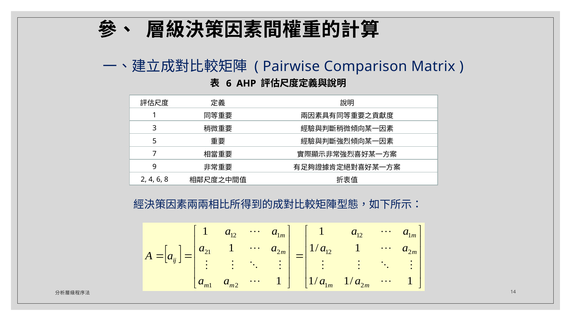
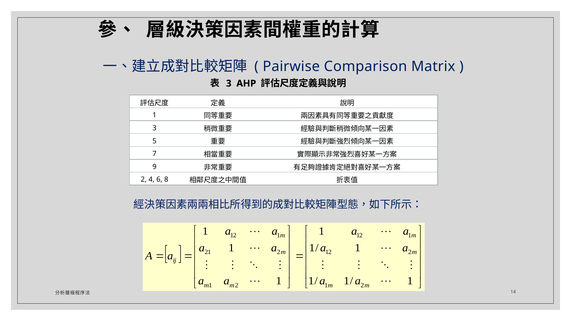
6: 6 -> 3 (229, 83)
